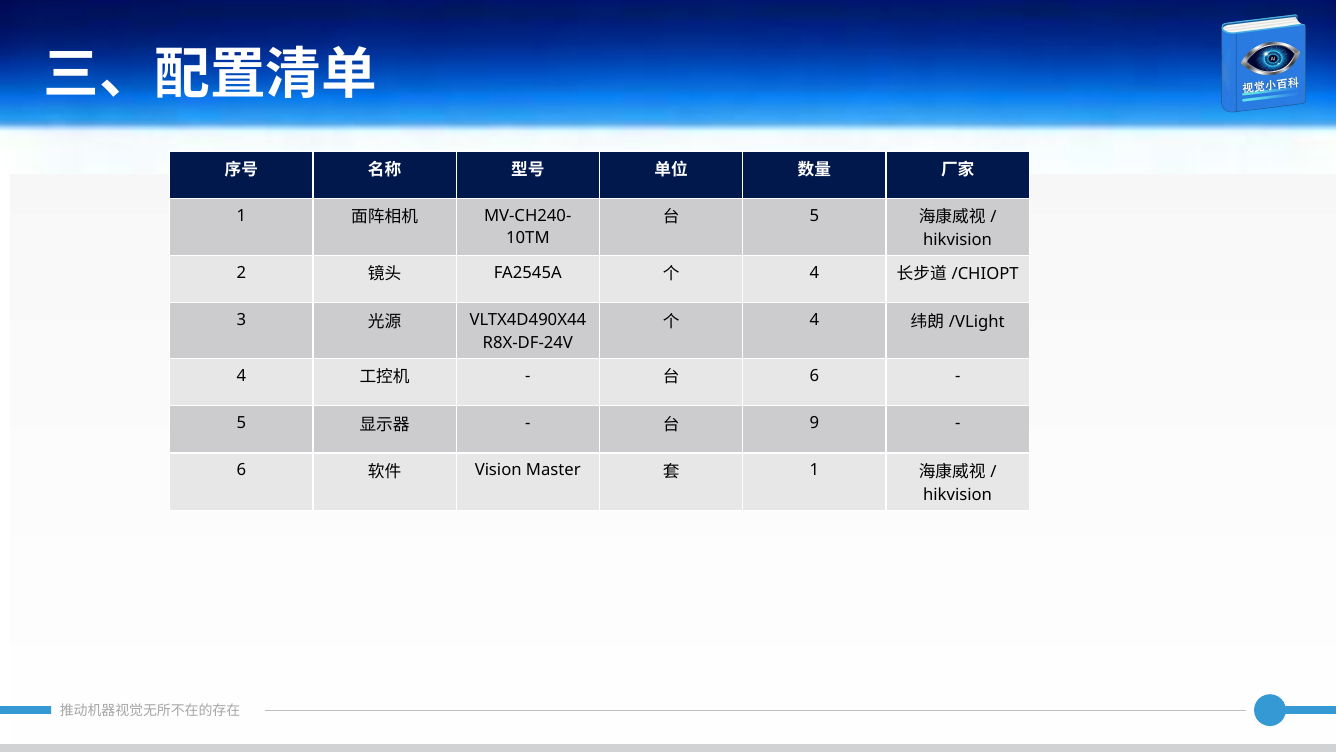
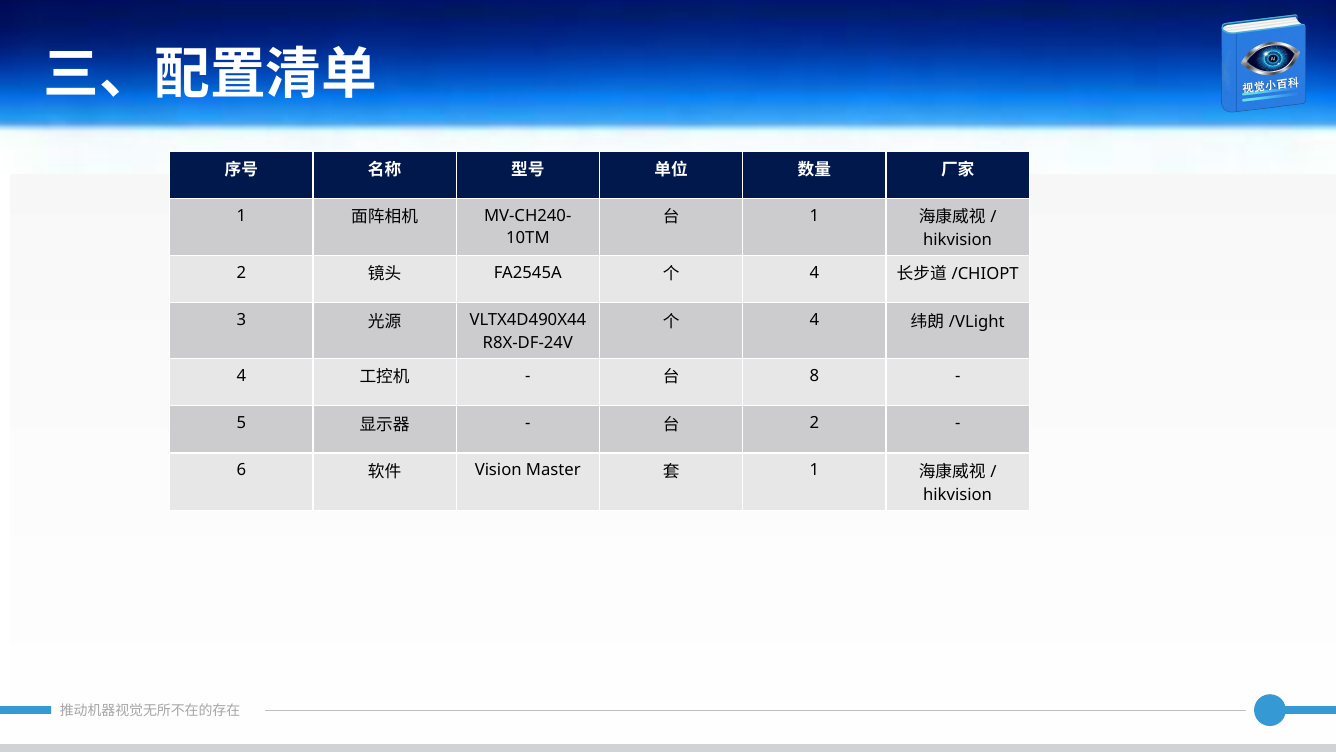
5: 5 -> 1 (814, 216)
6: 6 -> 8 (814, 375)
9: 9 -> 2 (814, 423)
